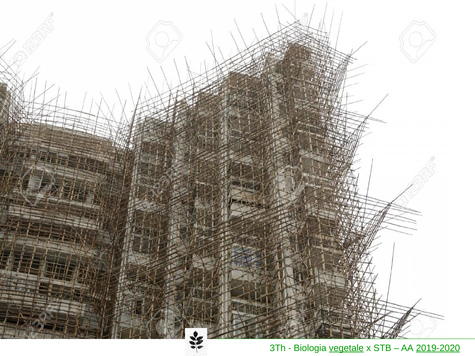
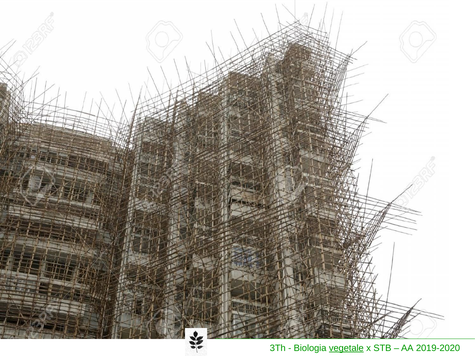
2019-2020 underline: present -> none (438, 348)
